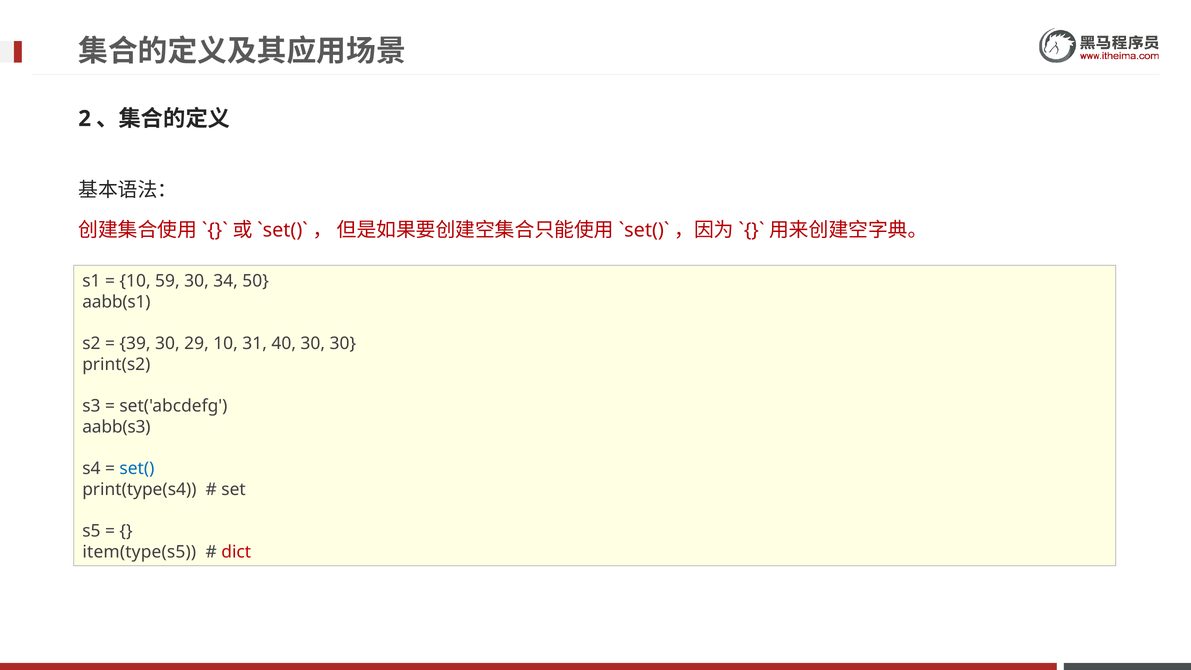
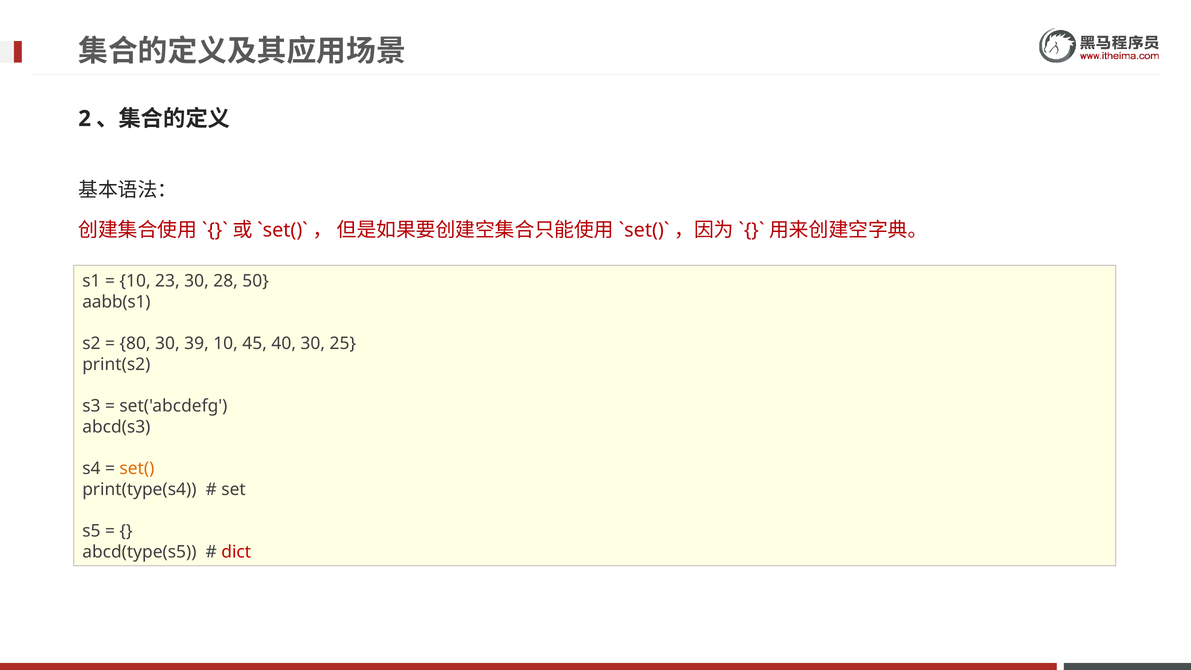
59: 59 -> 23 (167, 281)
34: 34 -> 28 (226, 281)
39: 39 -> 80 (135, 344)
29: 29 -> 39 (197, 344)
31: 31 -> 45 (255, 344)
30 30: 30 -> 25 (343, 344)
aabb(s3: aabb(s3 -> abcd(s3 (116, 427)
set( colour: blue -> orange (137, 469)
item(type(s5: item(type(s5 -> abcd(type(s5 (139, 552)
